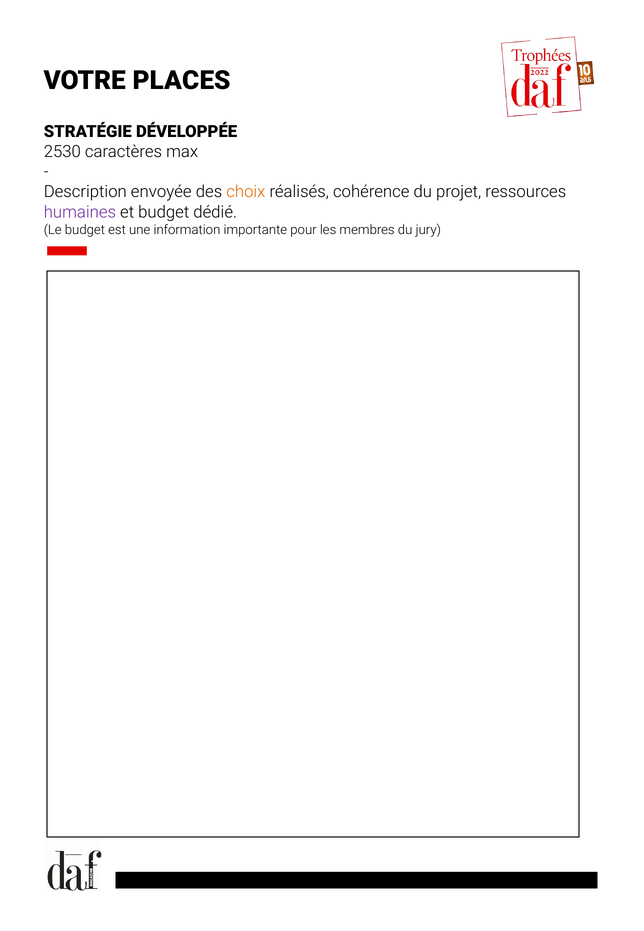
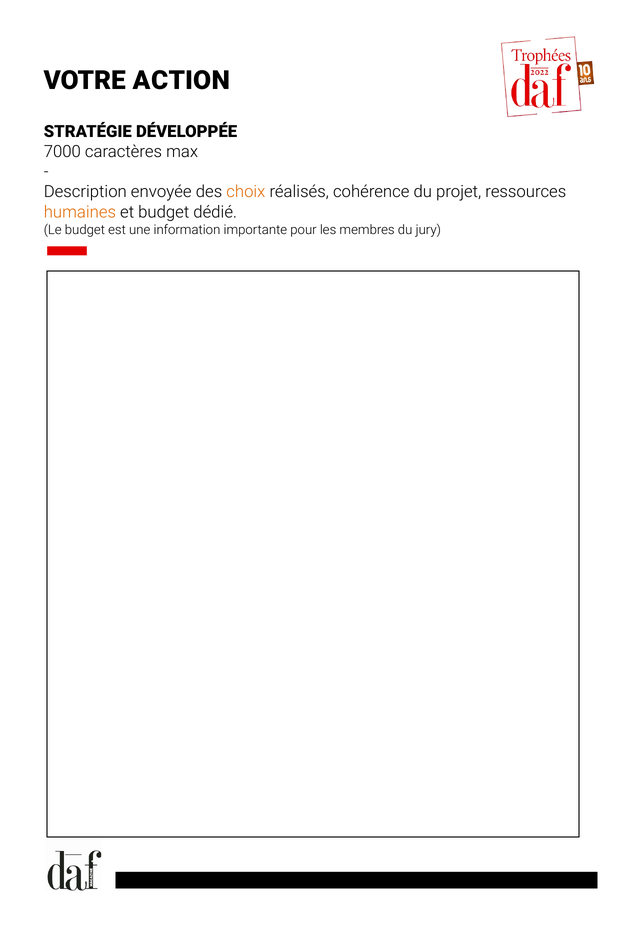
PLACES: PLACES -> ACTION (182, 81)
2530: 2530 -> 7000 (62, 152)
humaines colour: purple -> orange (80, 212)
